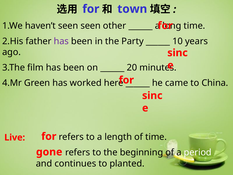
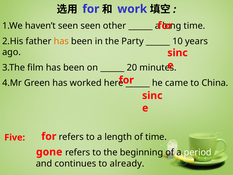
town: town -> work (132, 9)
has colour: purple -> orange (61, 41)
Live: Live -> Five (15, 137)
planted: planted -> already (127, 163)
